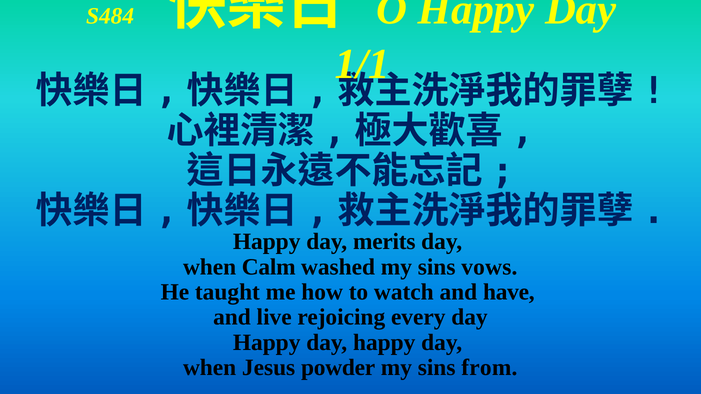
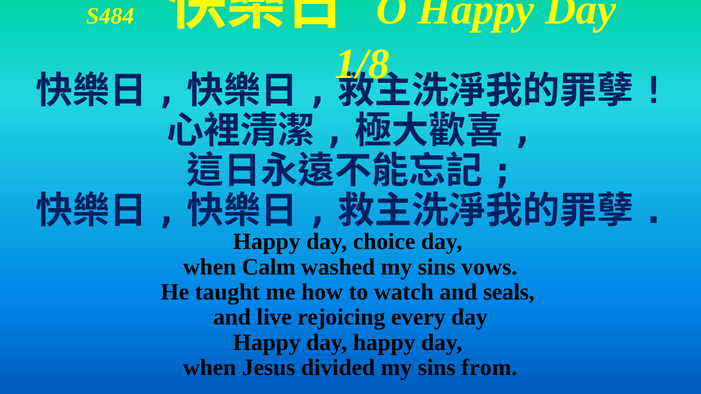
1/1: 1/1 -> 1/8 (362, 64)
merits: merits -> choice (384, 242)
have: have -> seals (509, 292)
powder: powder -> divided (338, 368)
